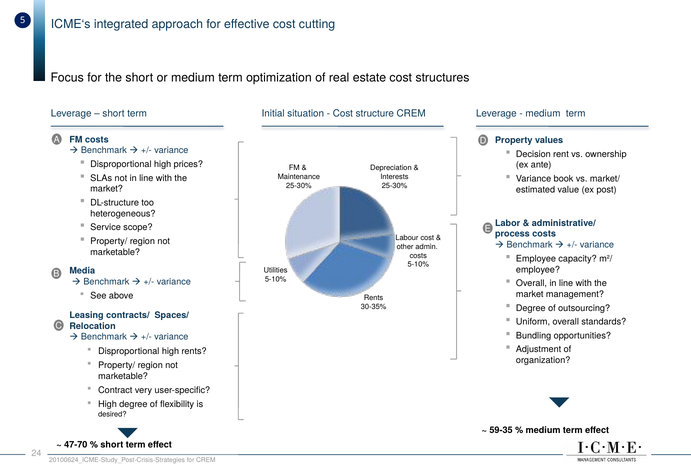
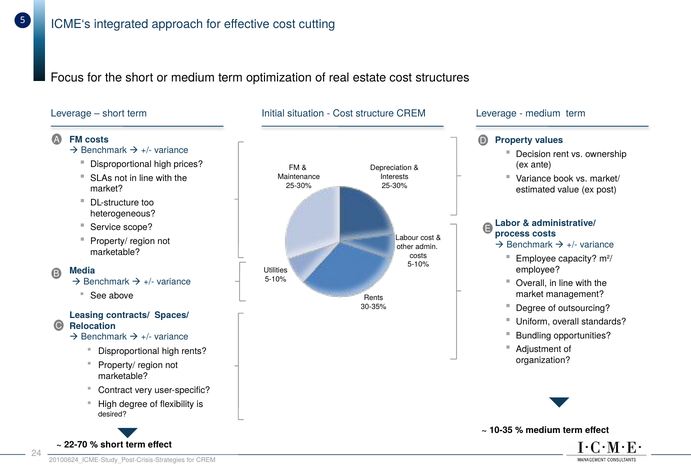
59-35: 59-35 -> 10-35 (501, 430)
47-70: 47-70 -> 22-70 (76, 444)
